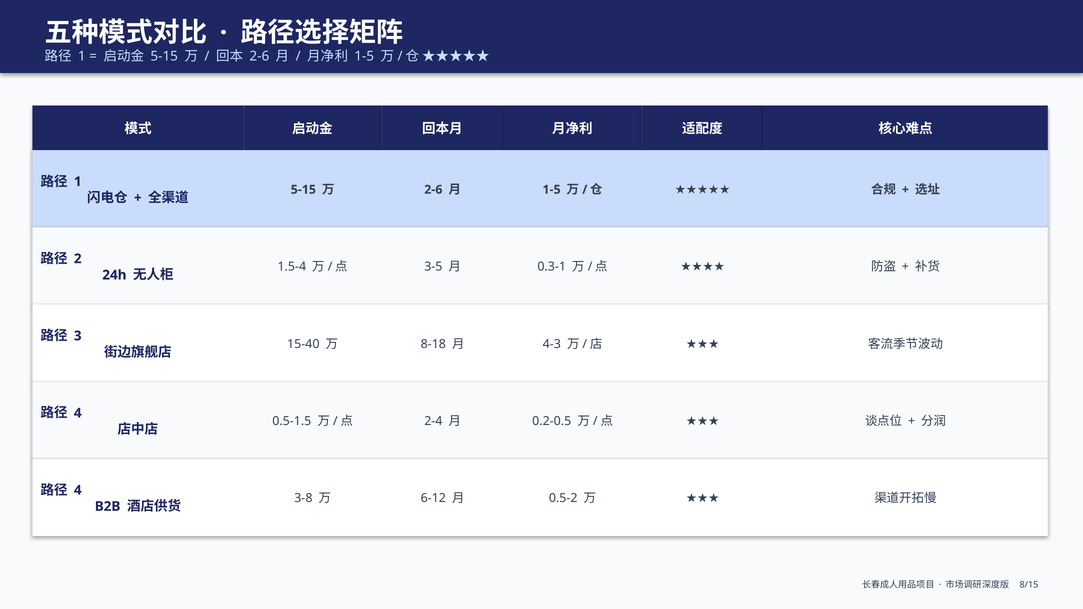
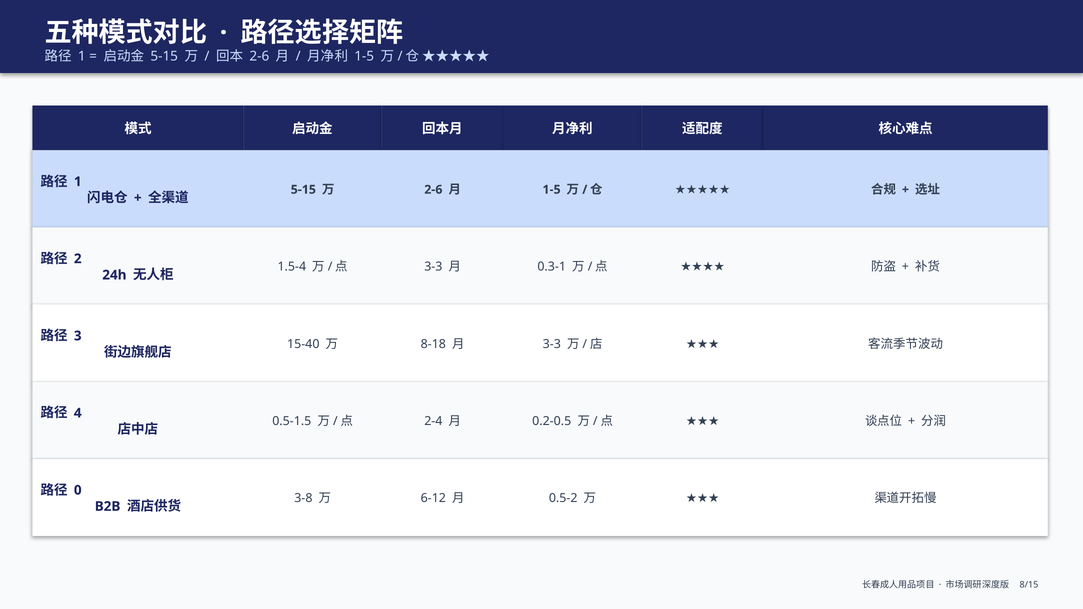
3-5: 3-5 -> 3-3 (433, 267)
4-3: 4-3 -> 3-3 (552, 344)
4: 4 -> 0 (78, 490)
